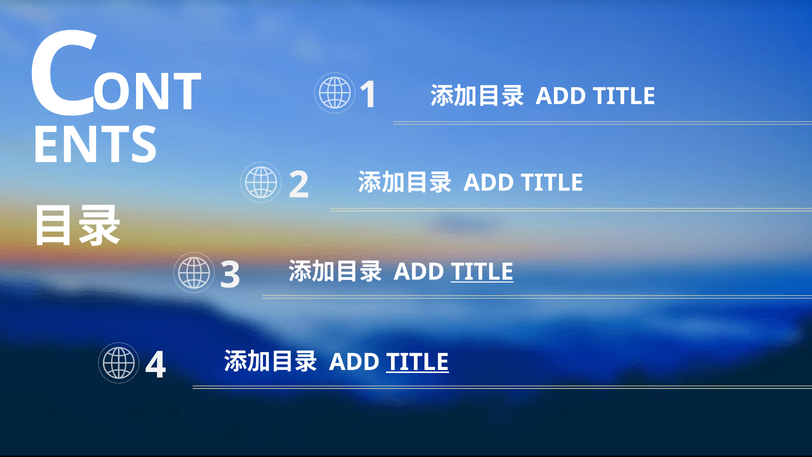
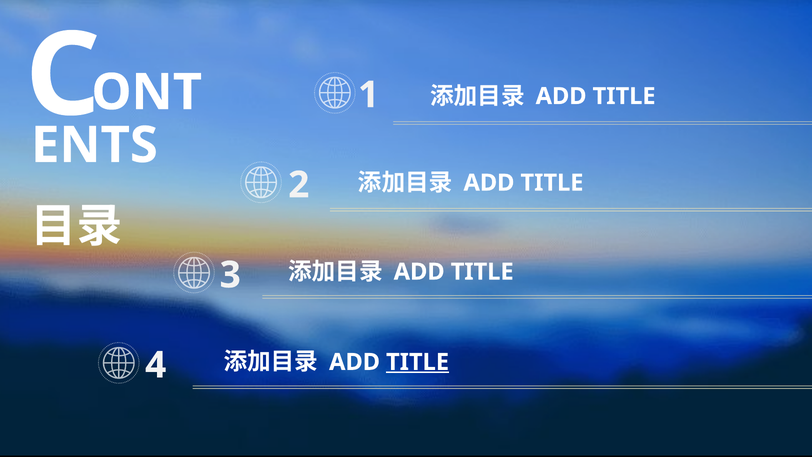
TITLE underline: present -> none (482, 272)
